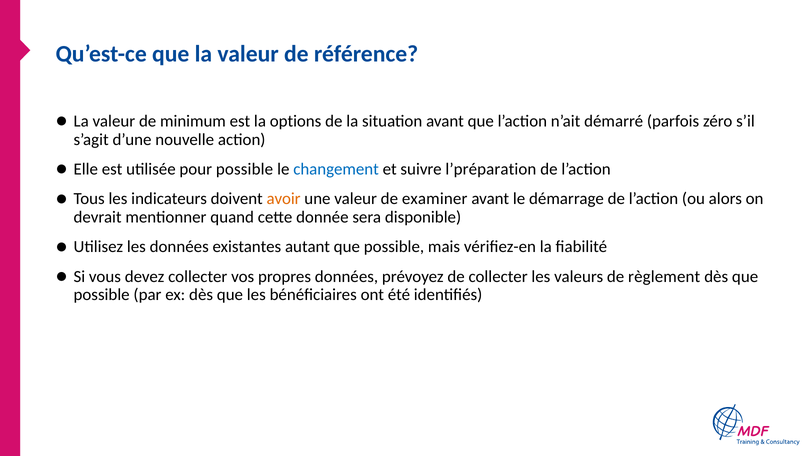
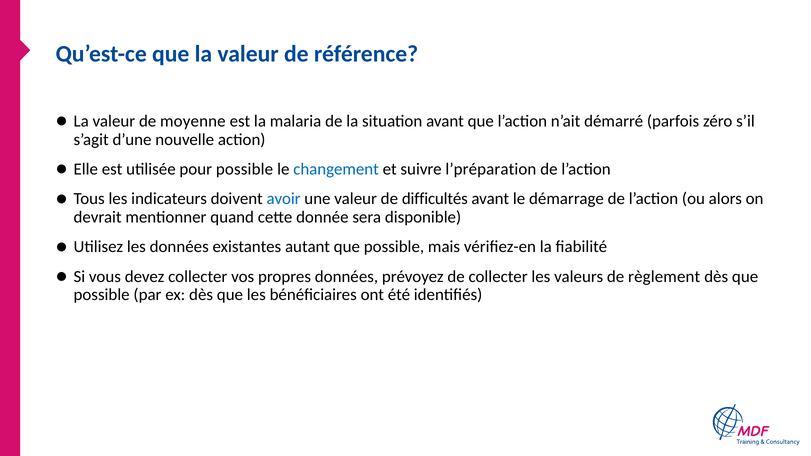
minimum: minimum -> moyenne (193, 121)
options: options -> malaria (296, 121)
avoir colour: orange -> blue (284, 199)
examiner: examiner -> difficultés (435, 199)
